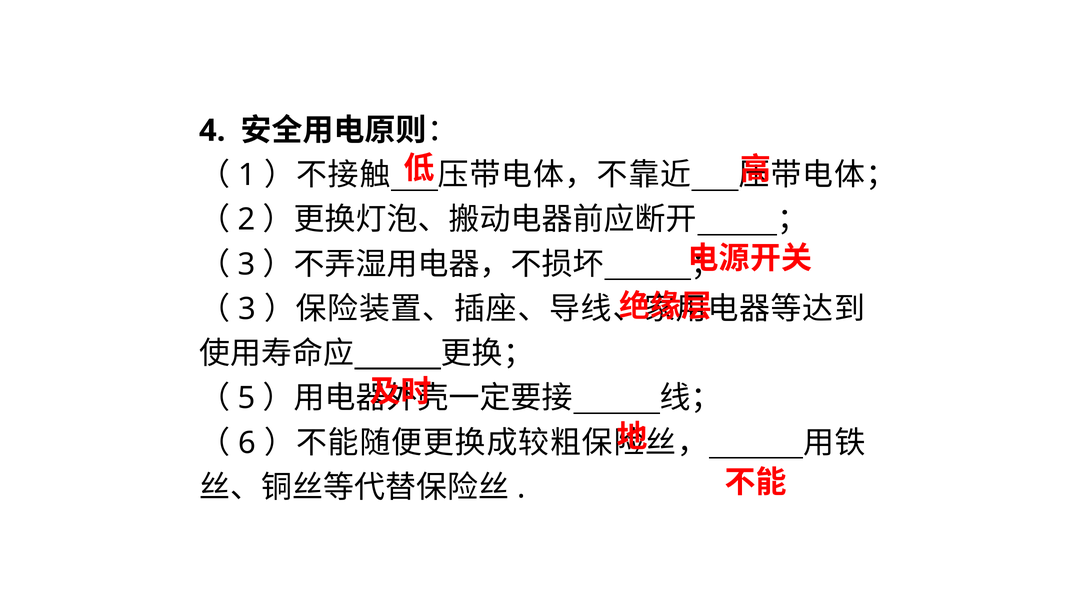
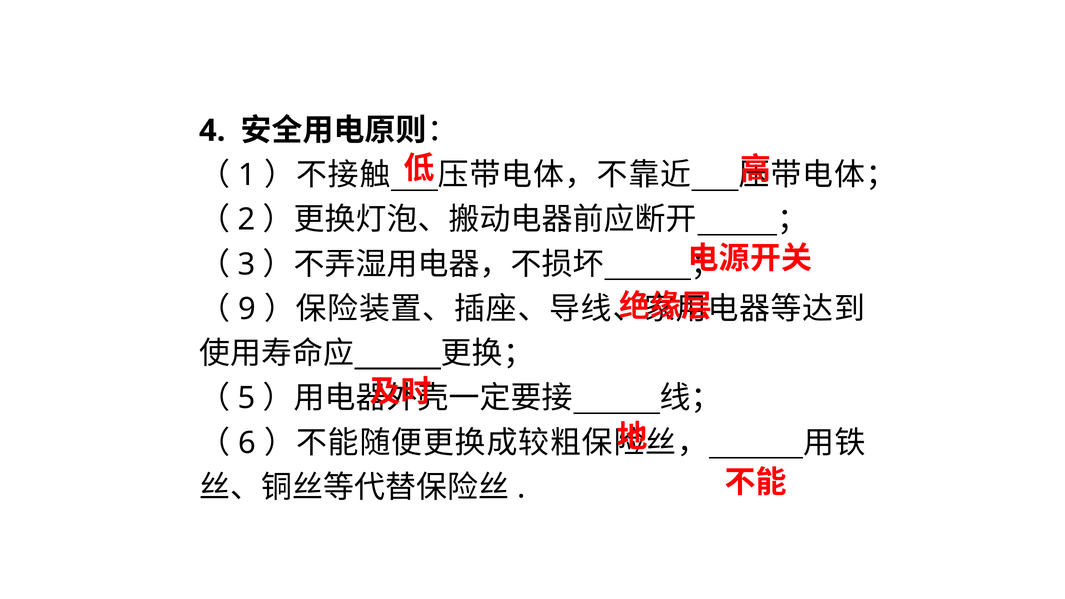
3: 3 -> 9 (247, 309)
